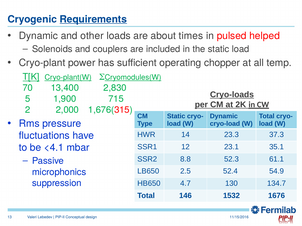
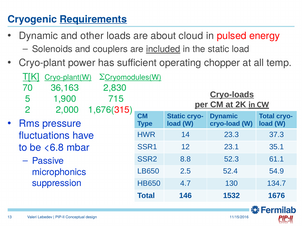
times: times -> cloud (191, 36)
helped: helped -> energy (265, 36)
included underline: none -> present (163, 49)
13,400: 13,400 -> 36,163 (65, 88)
<4.1: <4.1 -> <6.8 (54, 148)
